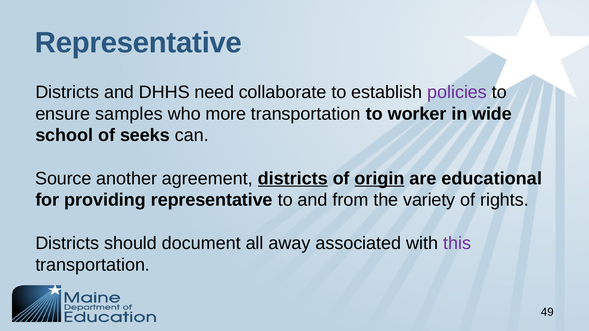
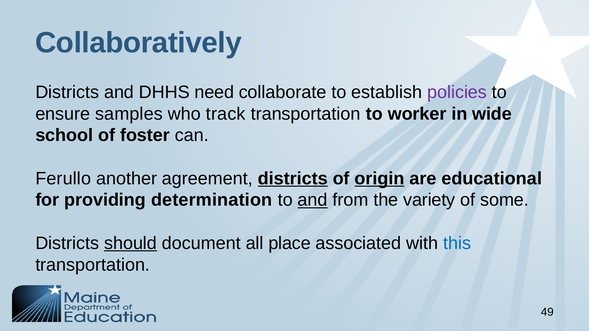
Representative: Representative -> Collaboratively (138, 43)
more: more -> track (226, 114)
seeks: seeks -> foster (145, 135)
Source: Source -> Ferullo (63, 179)
providing representative: representative -> determination (212, 200)
and underline: none -> present (313, 200)
rights: rights -> some (504, 200)
should underline: none -> present (131, 243)
away: away -> place (290, 243)
this colour: purple -> blue (457, 243)
